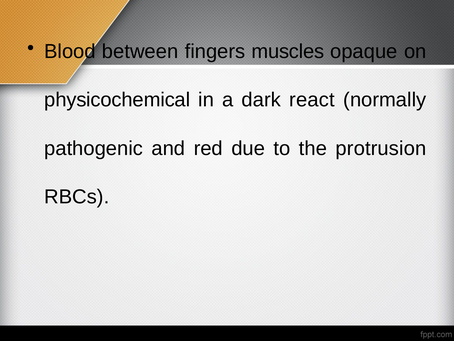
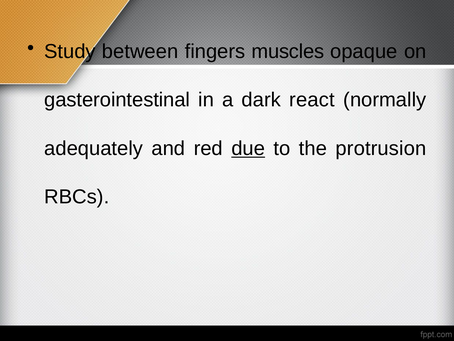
Blood: Blood -> Study (70, 51)
physicochemical: physicochemical -> gasterointestinal (117, 100)
pathogenic: pathogenic -> adequately (94, 148)
due underline: none -> present (248, 148)
